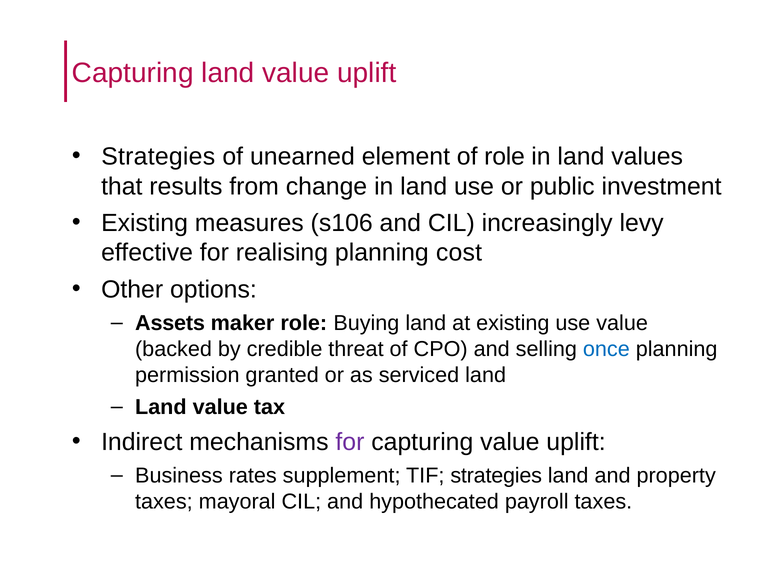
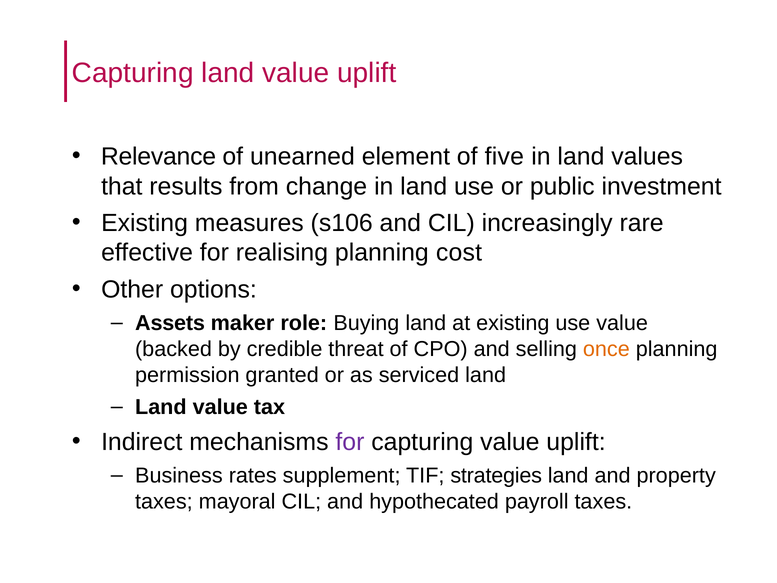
Strategies: Strategies -> Relevance (158, 156)
of role: role -> five (504, 156)
levy: levy -> rare (642, 223)
once colour: blue -> orange (606, 349)
